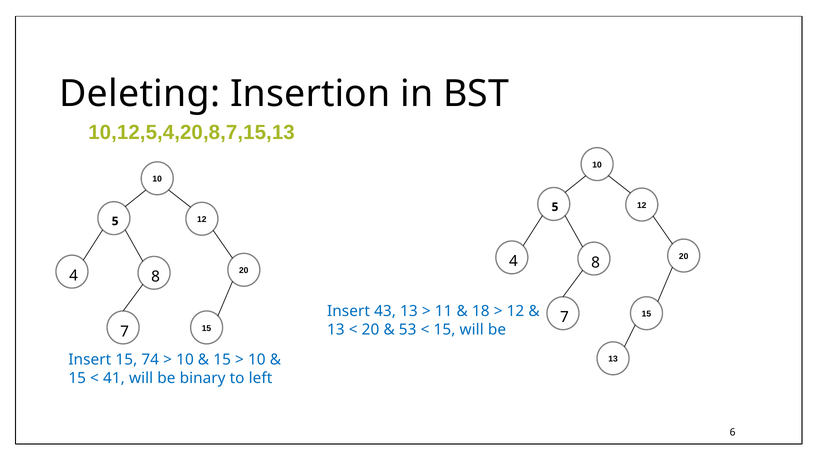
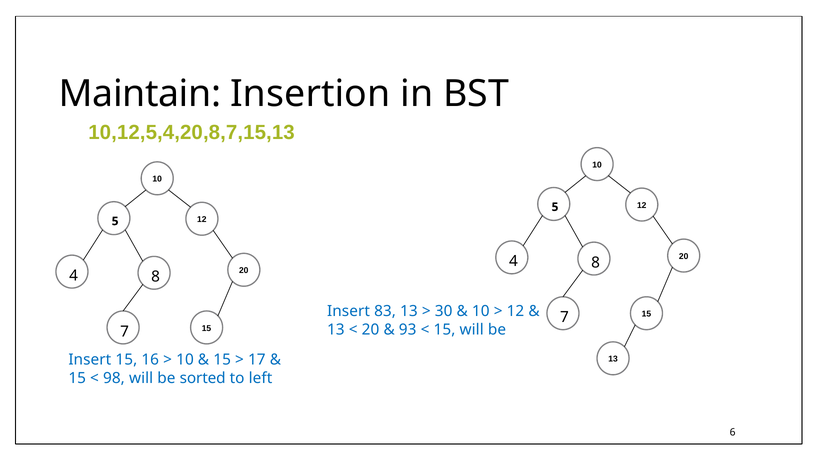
Deleting: Deleting -> Maintain (140, 94)
43: 43 -> 83 (385, 311)
11: 11 -> 30 (444, 311)
18: 18 -> 10 (481, 311)
53: 53 -> 93 (408, 330)
74: 74 -> 16 (150, 360)
10: 10 -> 17 (257, 360)
41: 41 -> 98 (114, 378)
binary: binary -> sorted (203, 378)
